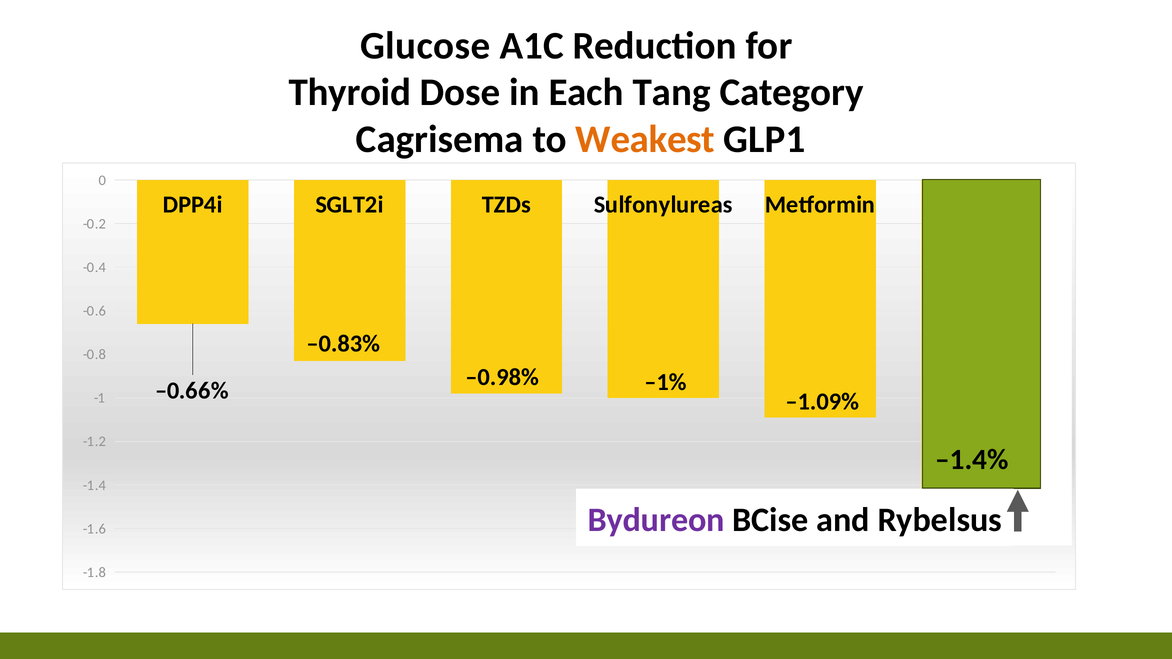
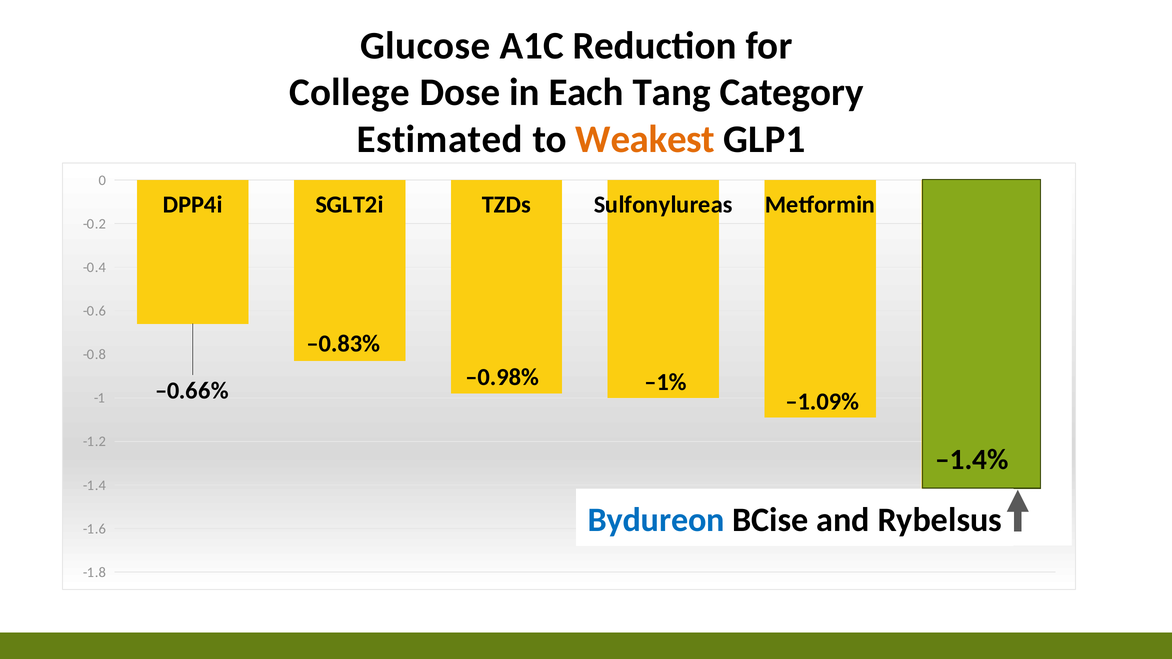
Thyroid: Thyroid -> College (349, 93)
Cagrisema: Cagrisema -> Estimated (440, 139)
Bydureon colour: purple -> blue (656, 520)
